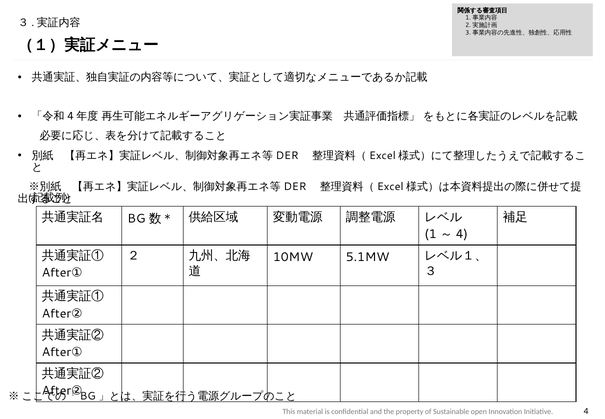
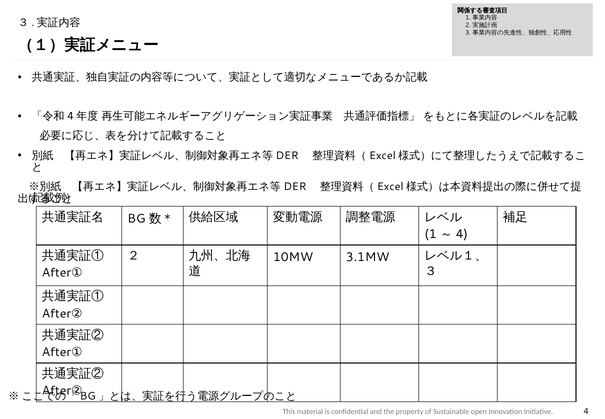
5.1MW: 5.1MW -> 3.1MW (368, 257)
